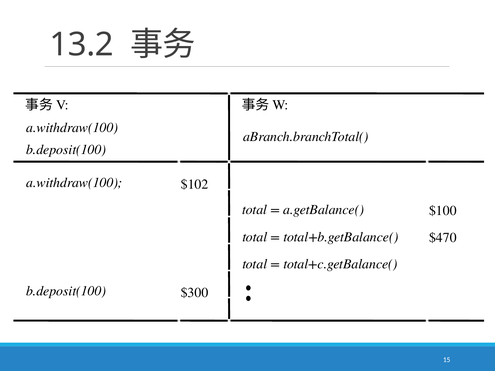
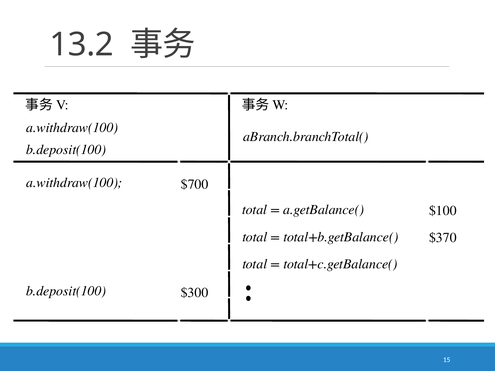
$102: $102 -> $700 (195, 185)
$470: $470 -> $370 (443, 238)
